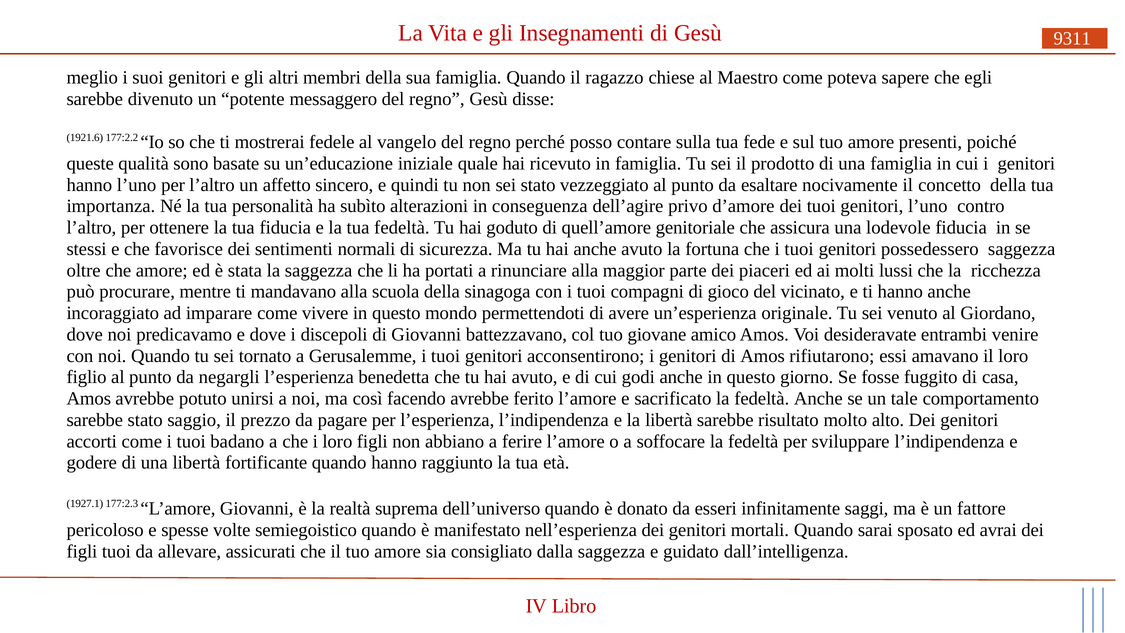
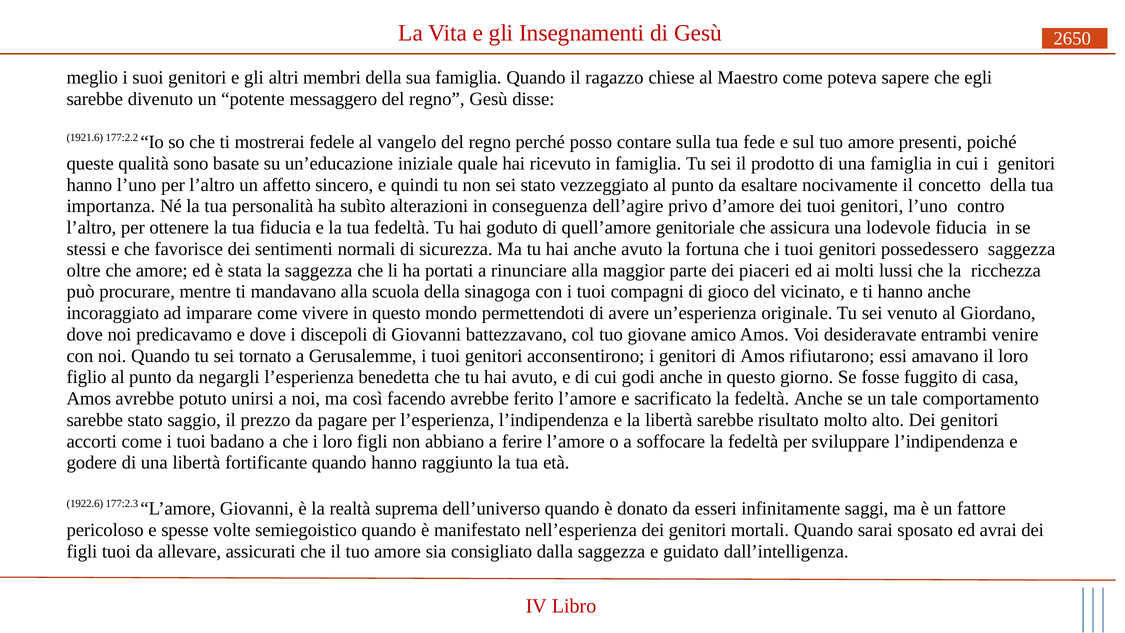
9311: 9311 -> 2650 (1072, 39)
1927.1: 1927.1 -> 1922.6 (85, 504)
